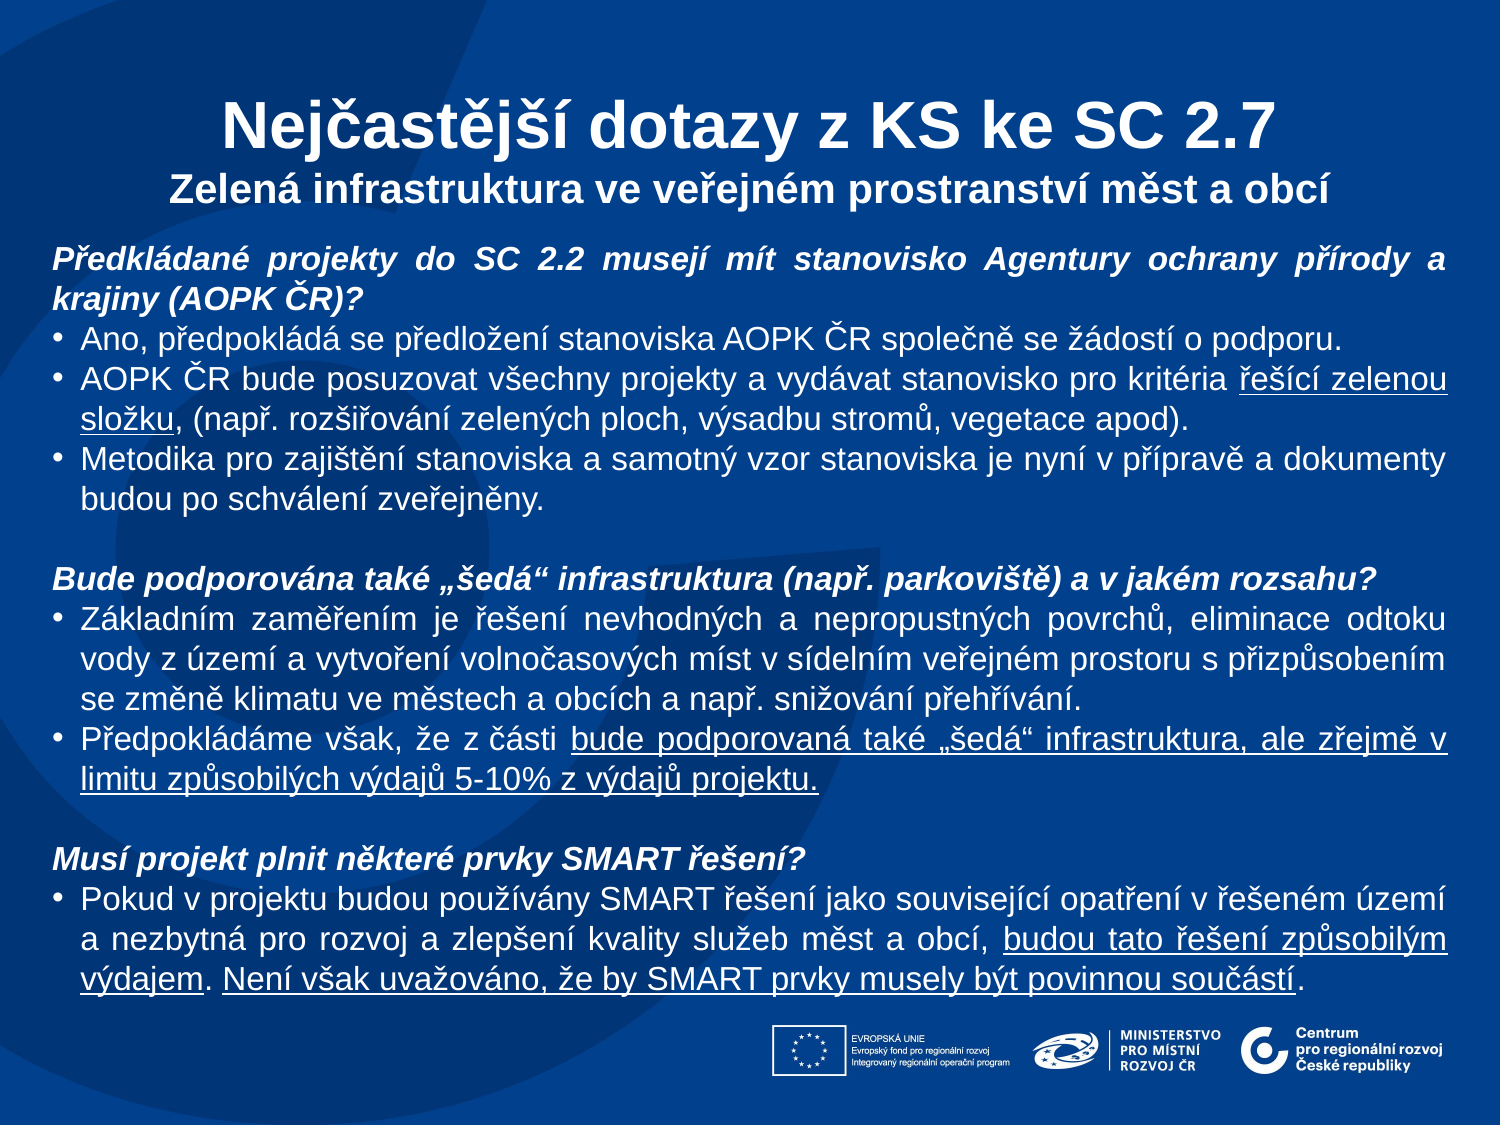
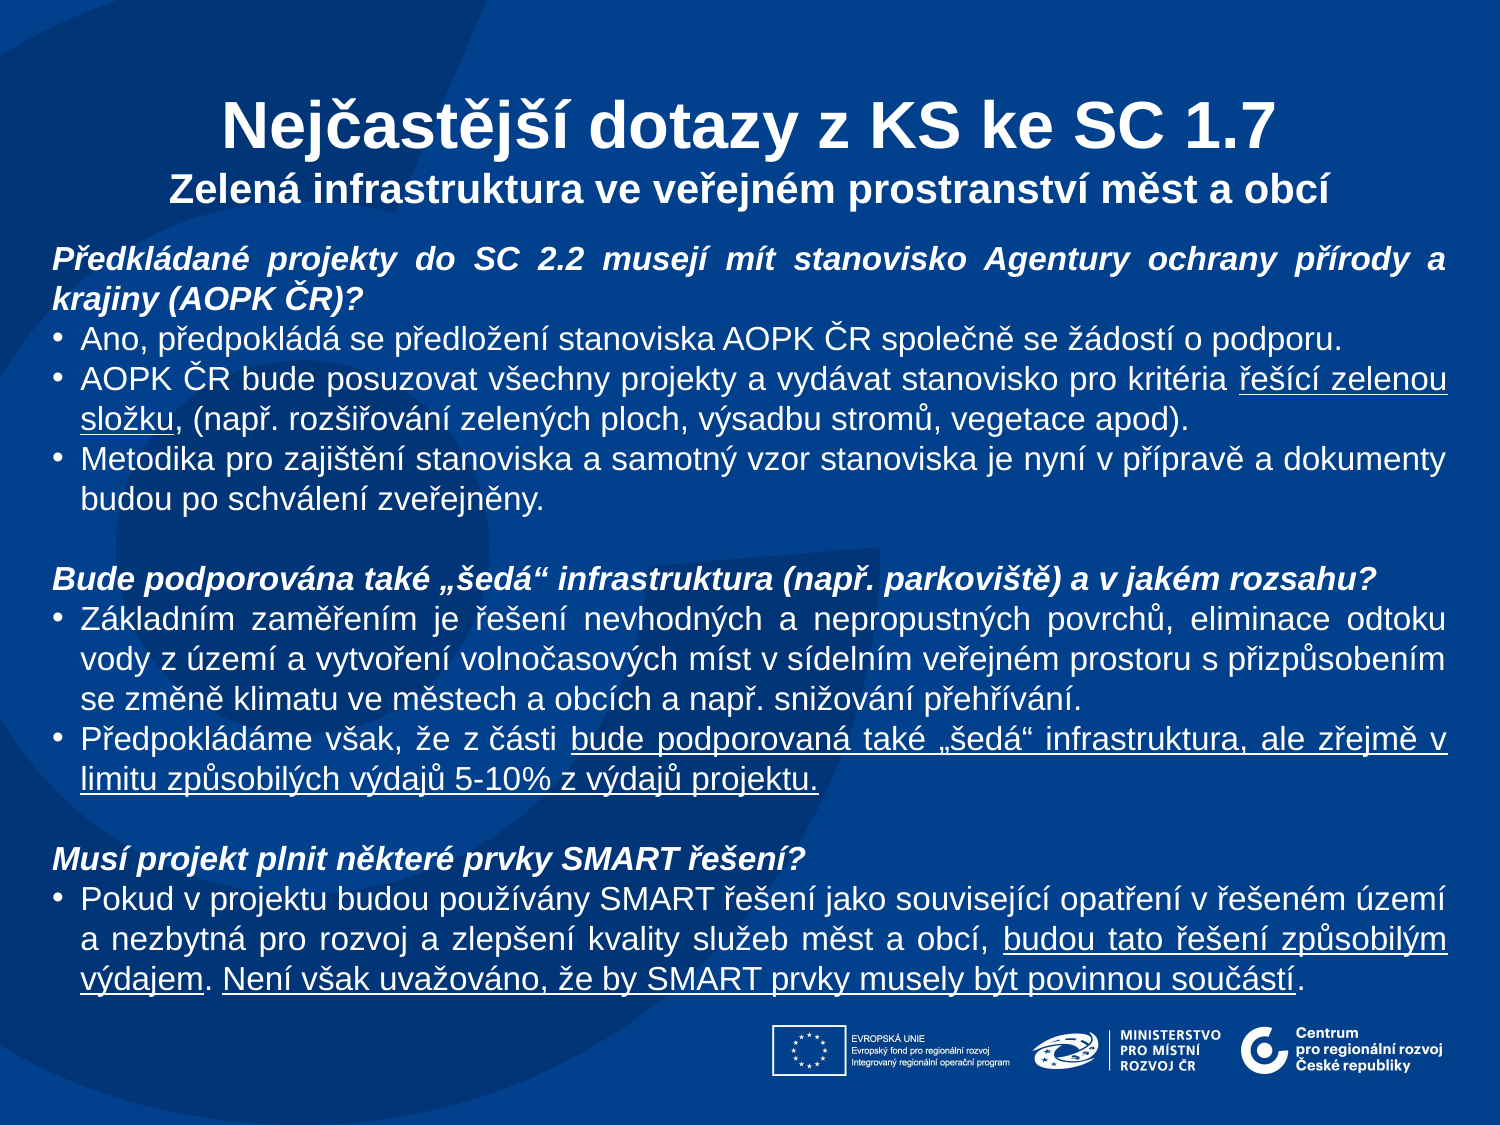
2.7: 2.7 -> 1.7 (1231, 126)
